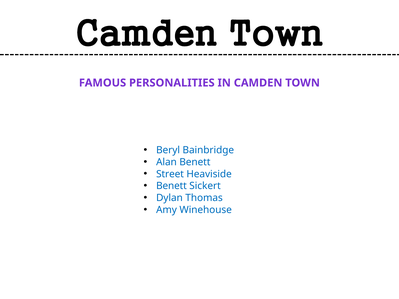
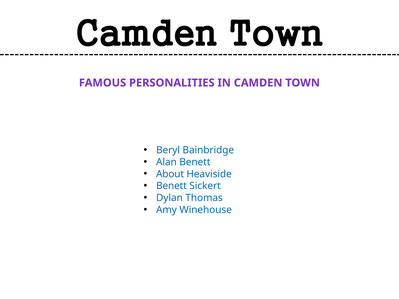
Street: Street -> About (170, 174)
